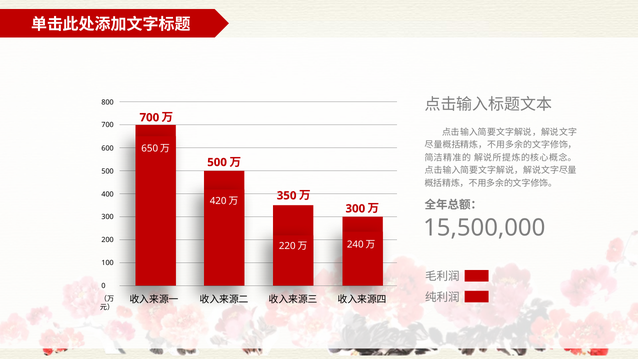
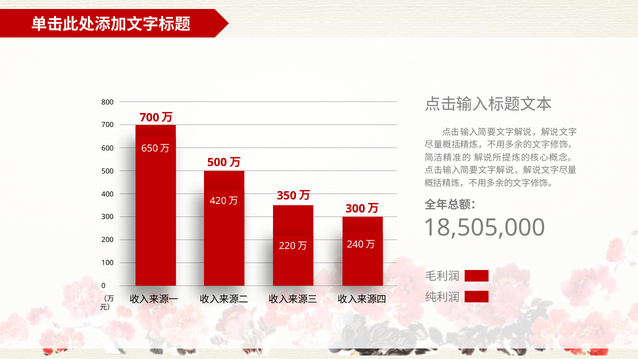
15,500,000: 15,500,000 -> 18,505,000 (484, 228)
